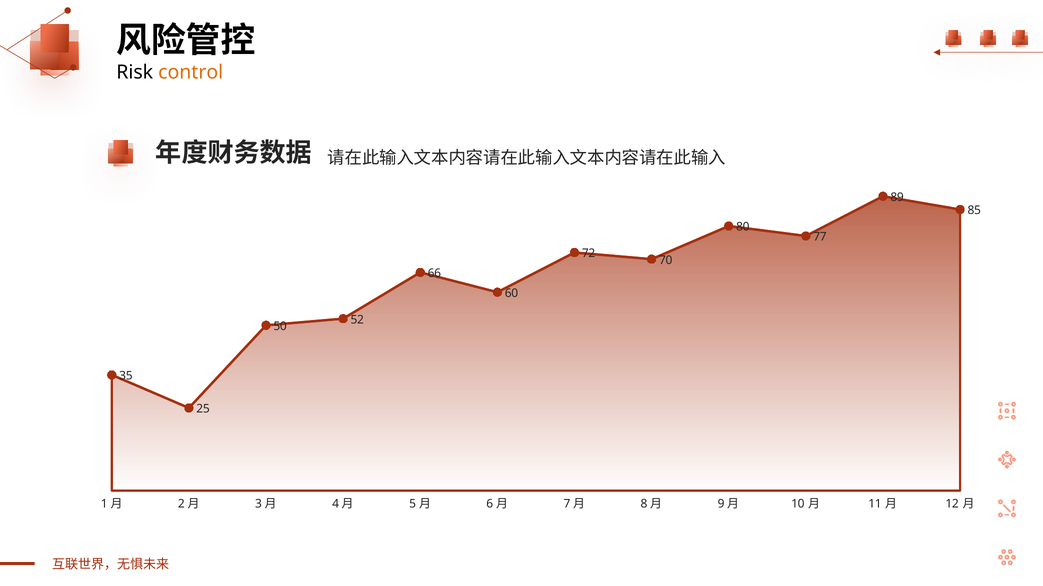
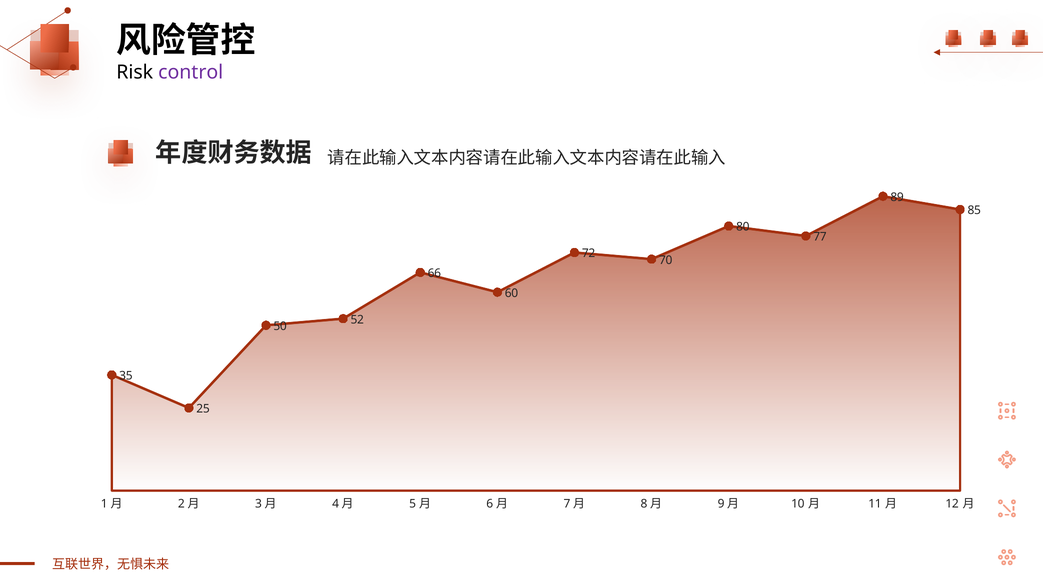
control colour: orange -> purple (191, 73)
